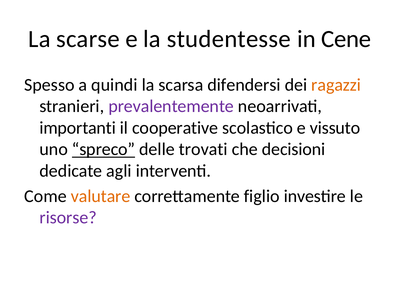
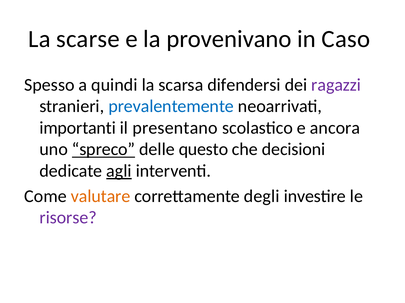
studentesse: studentesse -> provenivano (229, 39)
Cene: Cene -> Caso (346, 39)
ragazzi colour: orange -> purple (336, 85)
prevalentemente colour: purple -> blue (171, 107)
cooperative: cooperative -> presentano (175, 128)
vissuto: vissuto -> ancora (335, 128)
trovati: trovati -> questo (203, 150)
agli underline: none -> present (119, 171)
figlio: figlio -> degli (262, 197)
